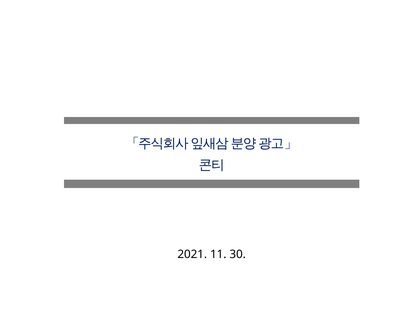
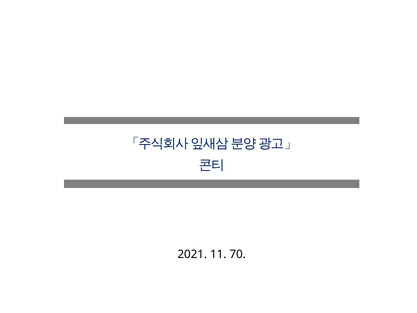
30: 30 -> 70 (238, 254)
